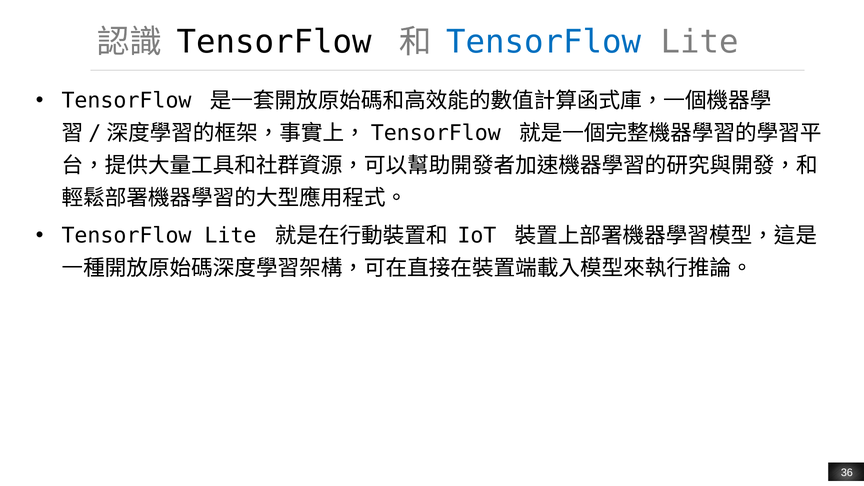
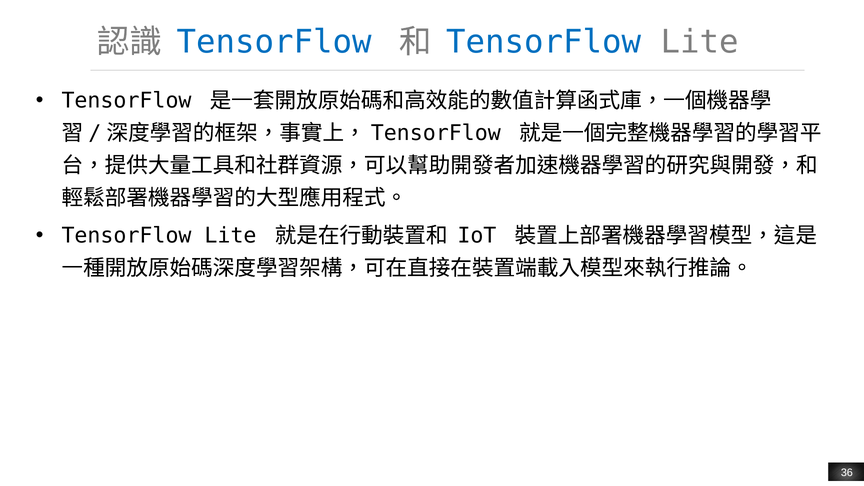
TensorFlow colour: black -> blue (274, 42)
